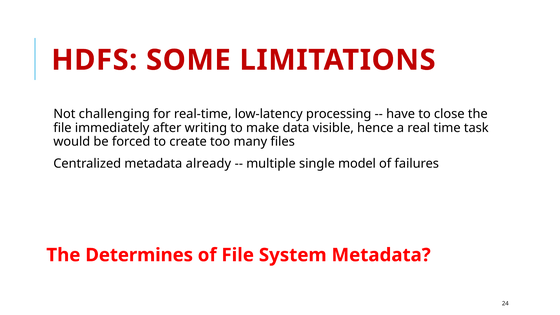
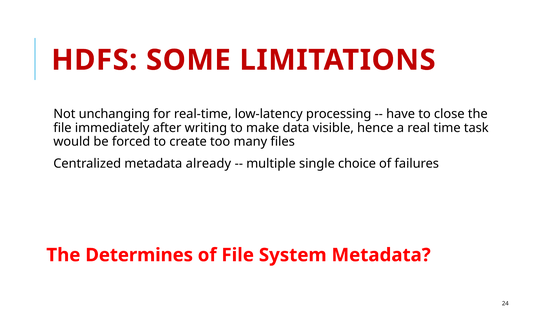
challenging: challenging -> unchanging (114, 114)
model: model -> choice (357, 164)
